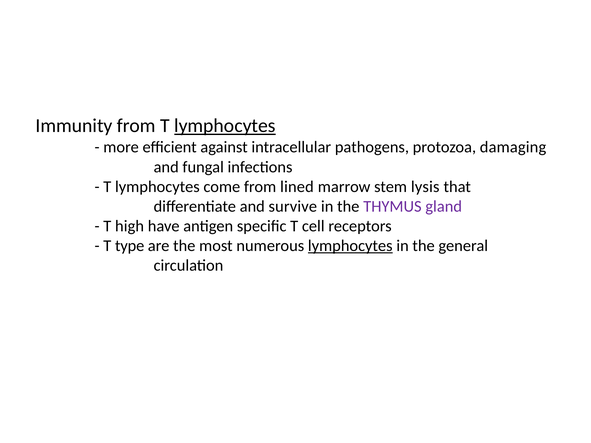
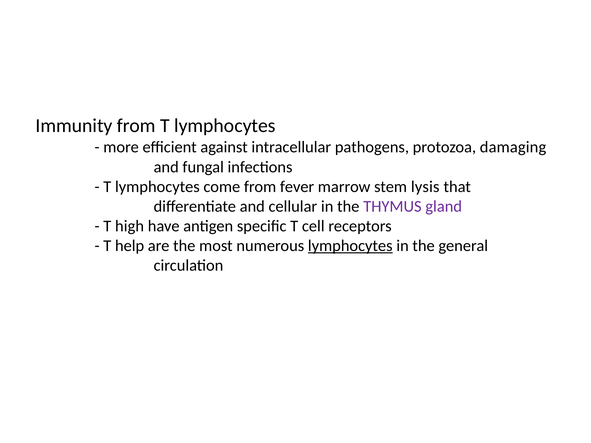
lymphocytes underline: present -> none (225, 126)
lined: lined -> fever (297, 187)
survive: survive -> cellular (293, 207)
type: type -> help (130, 246)
